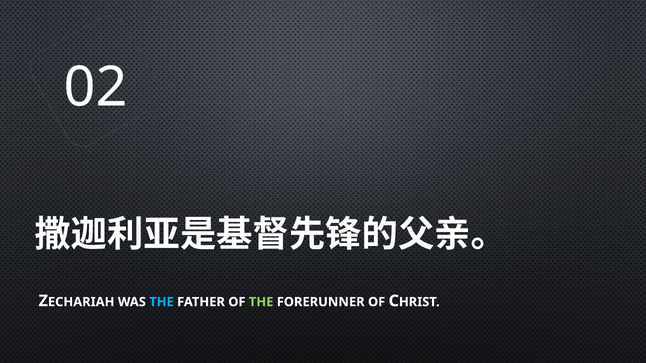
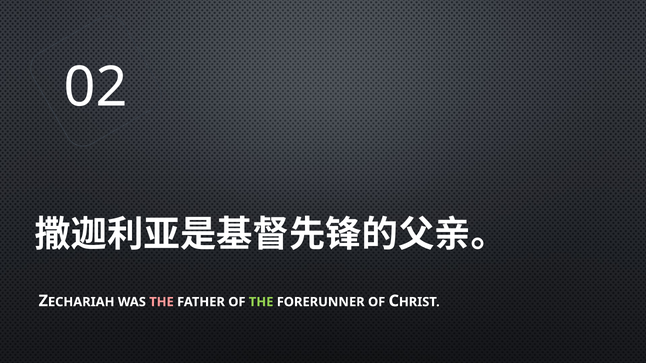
THE colour: light blue -> pink (161, 302)
